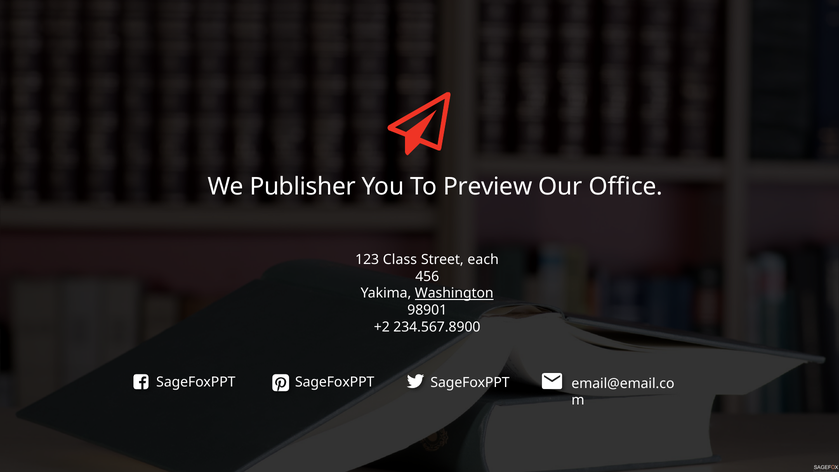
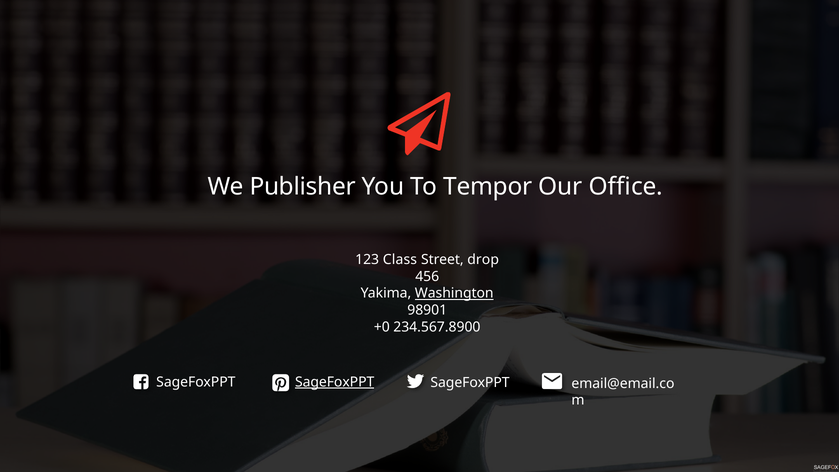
Preview: Preview -> Tempor (488, 186)
each: each -> drop (483, 260)
+2: +2 -> +0 (382, 327)
SageFoxPPT underline: none -> present (335, 382)
